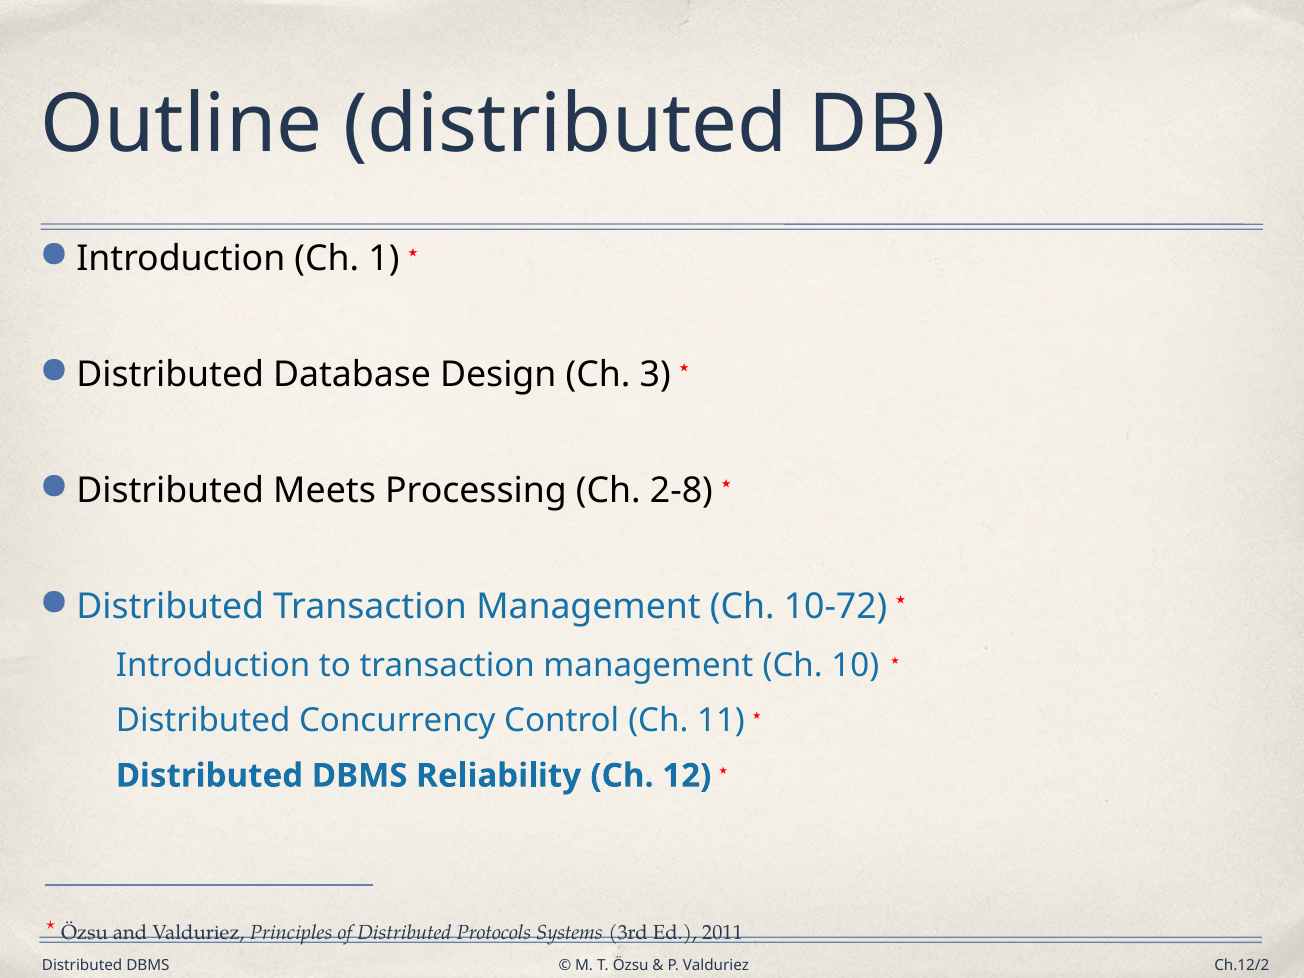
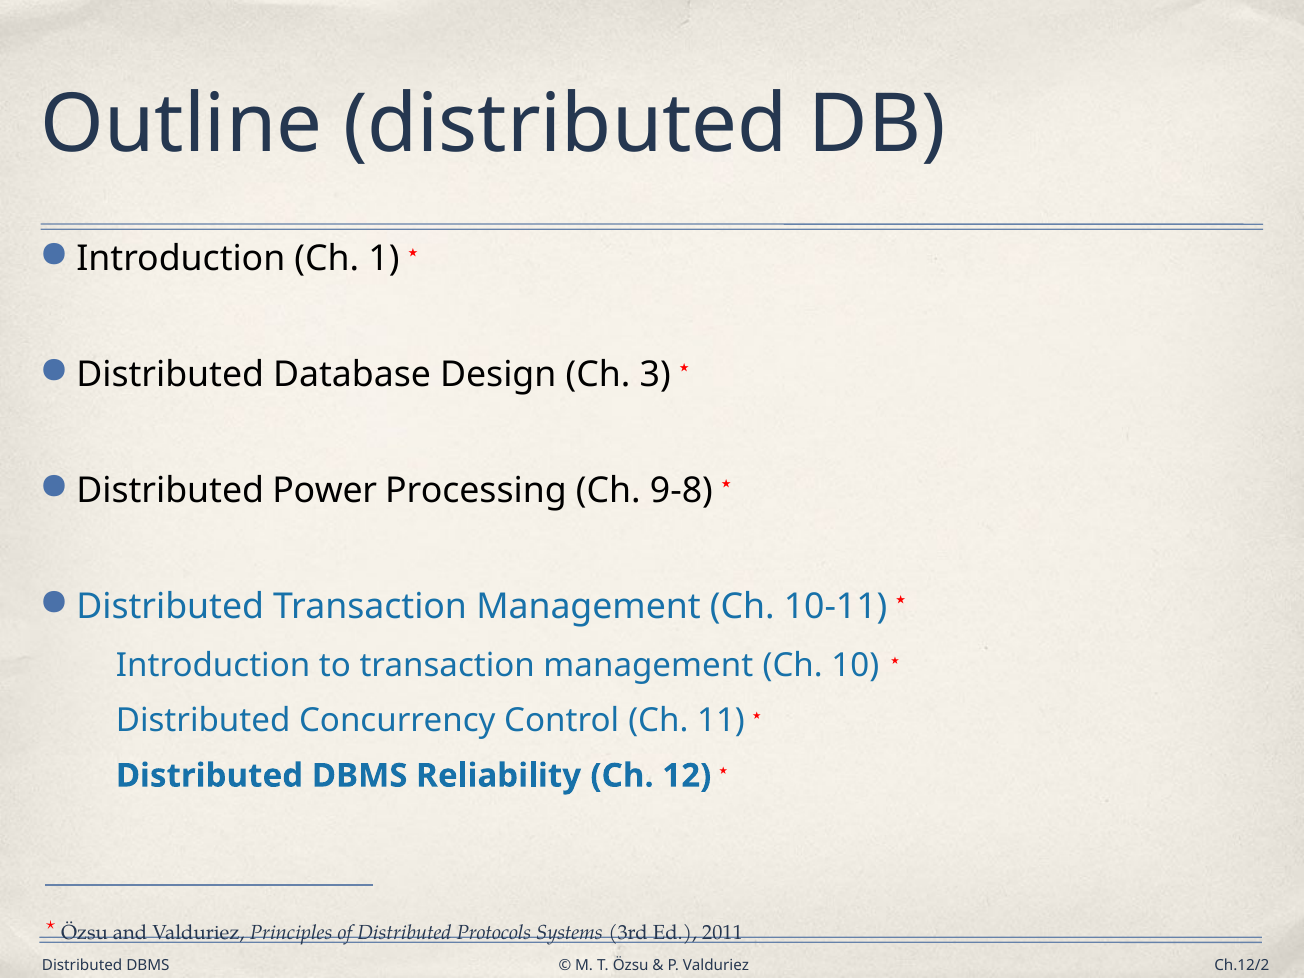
Meets: Meets -> Power (325, 490)
2-8: 2-8 -> 9-8 (681, 490)
10-72: 10-72 -> 10-11 (836, 606)
